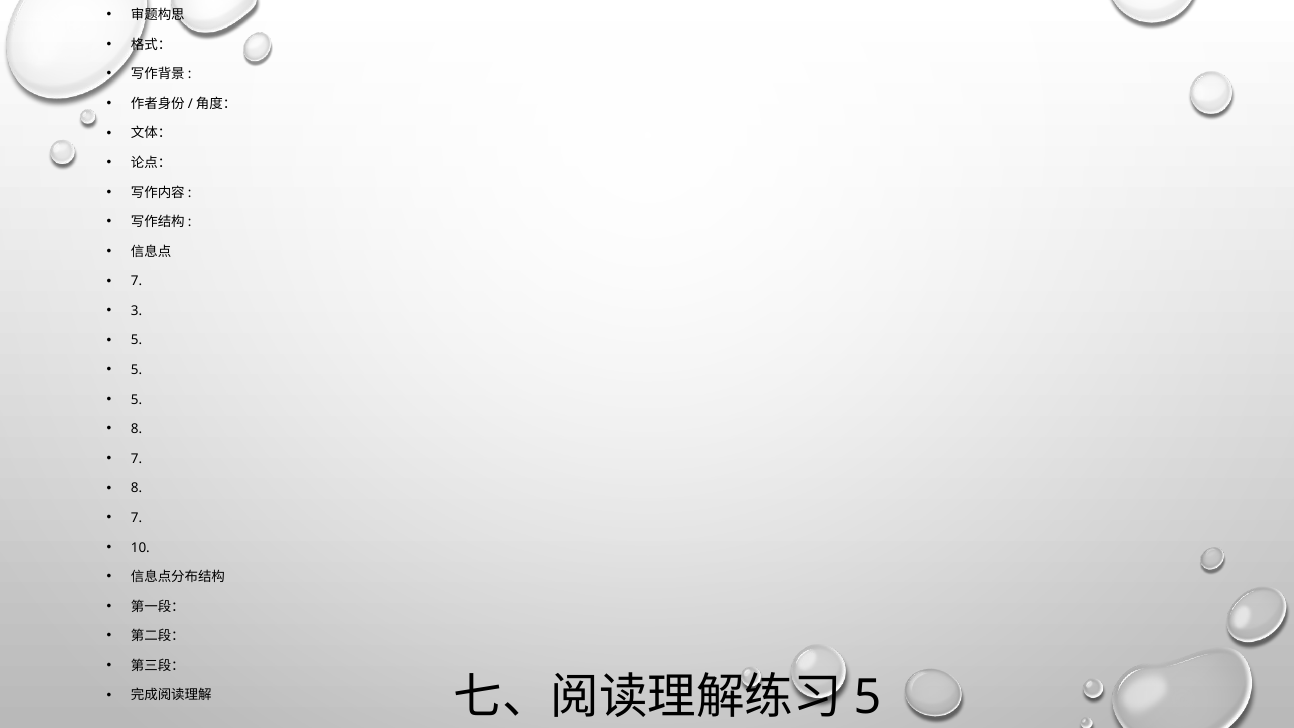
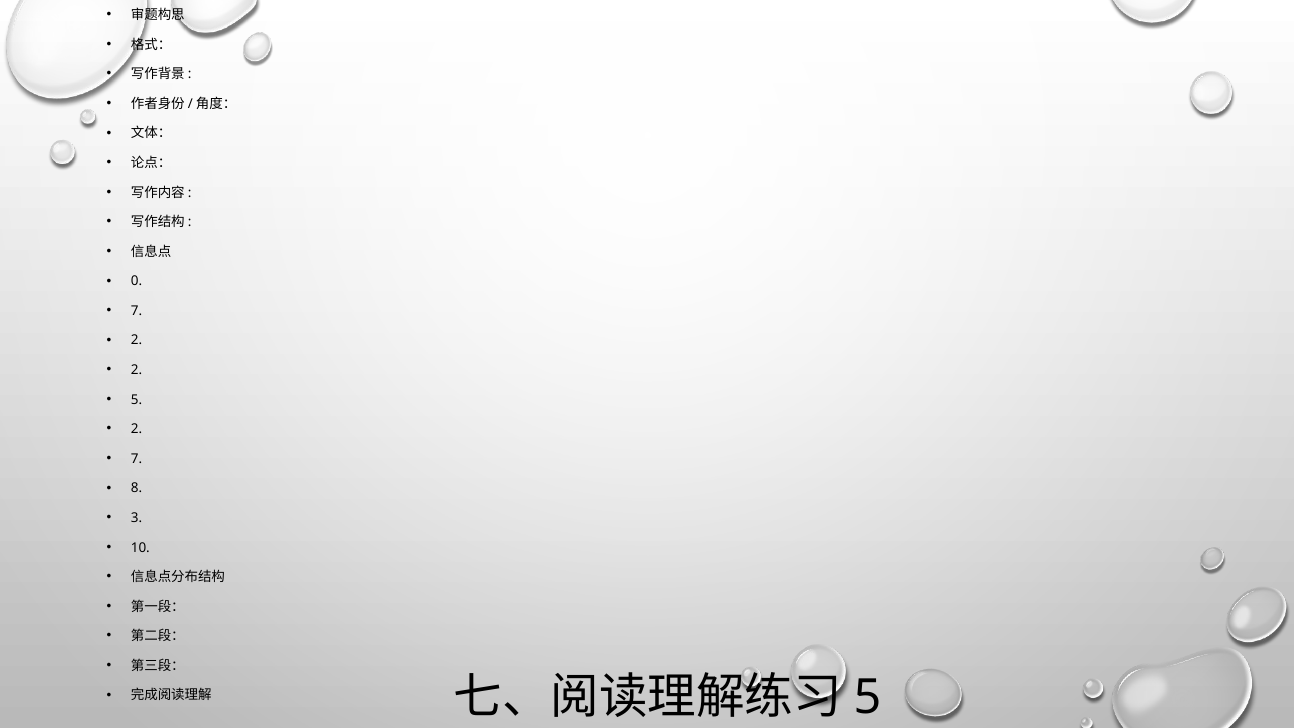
7: 7 -> 0 (137, 281)
3: 3 -> 7 (137, 311)
5: 5 -> 2 (137, 340)
5: 5 -> 2 (137, 370)
8: 8 -> 2 (137, 429)
7: 7 -> 3 (137, 518)
